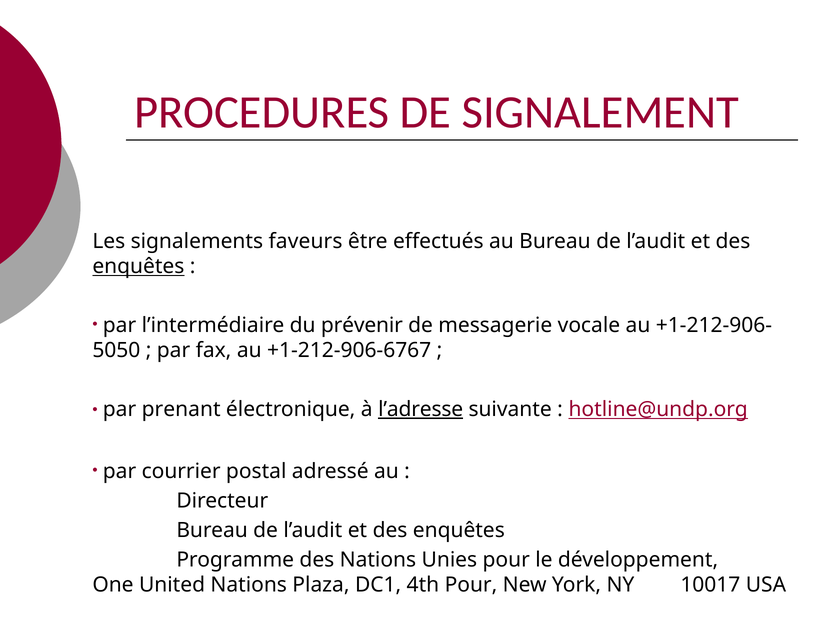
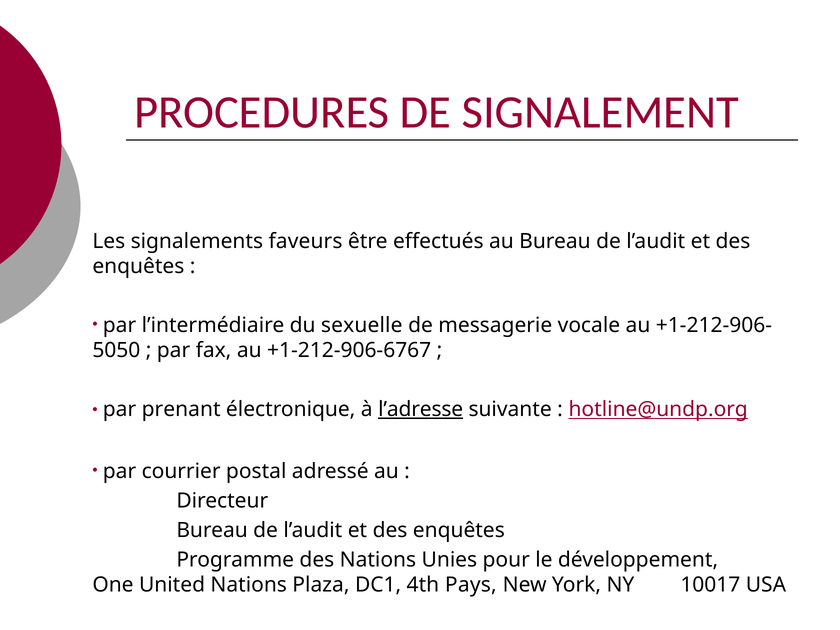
enquêtes underline: present -> none (138, 266)
prévenir: prévenir -> sexuelle (362, 325)
4th Pour: Pour -> Pays (471, 585)
